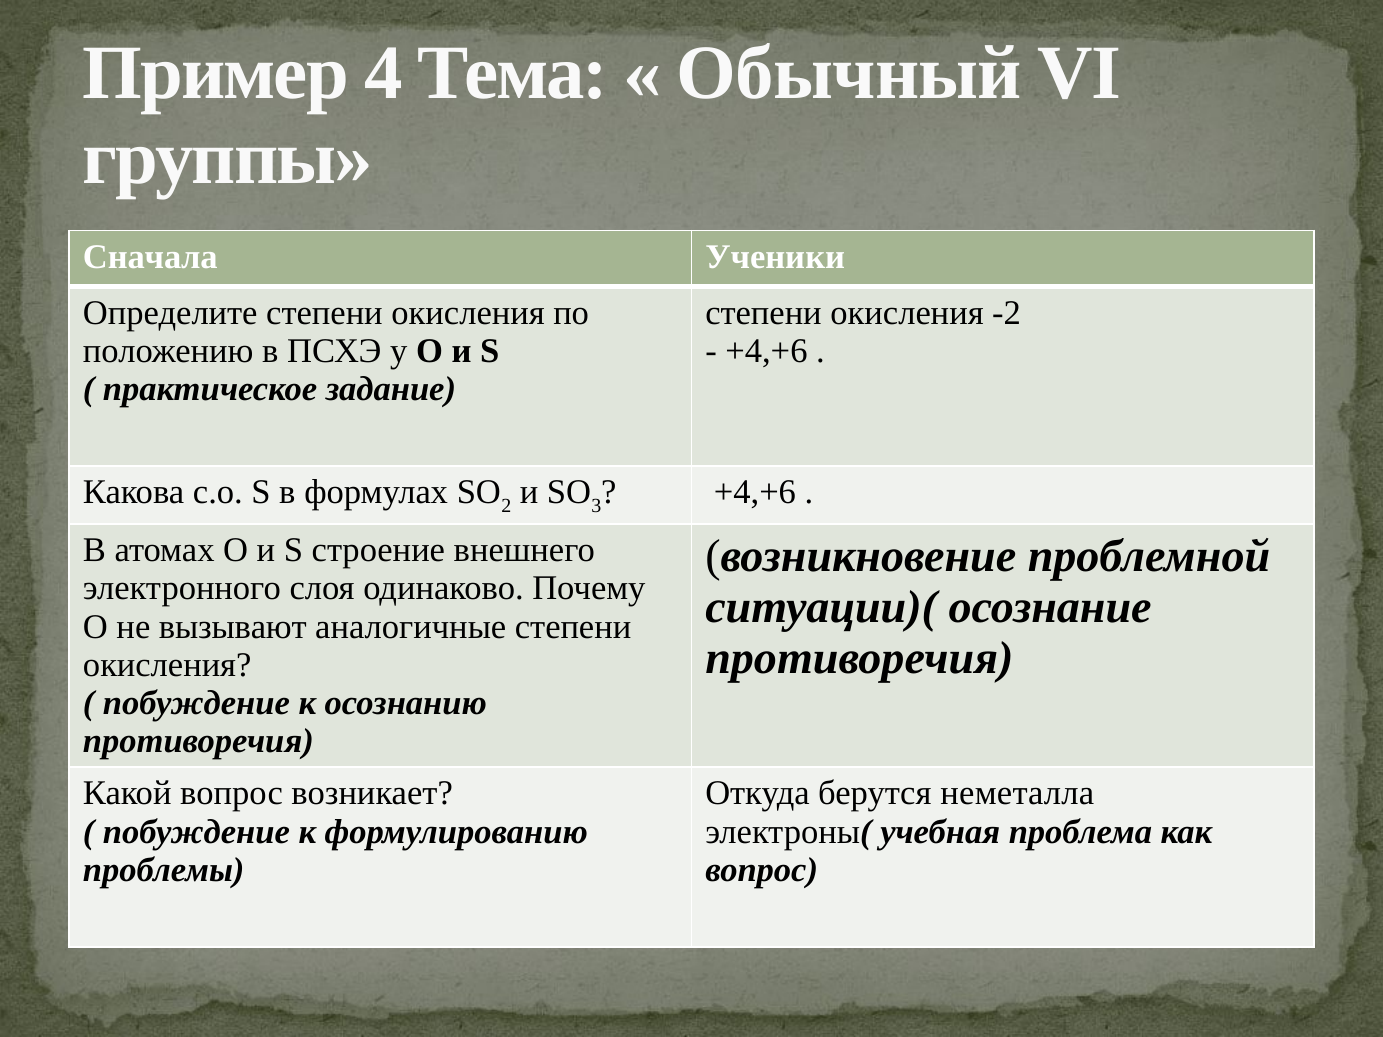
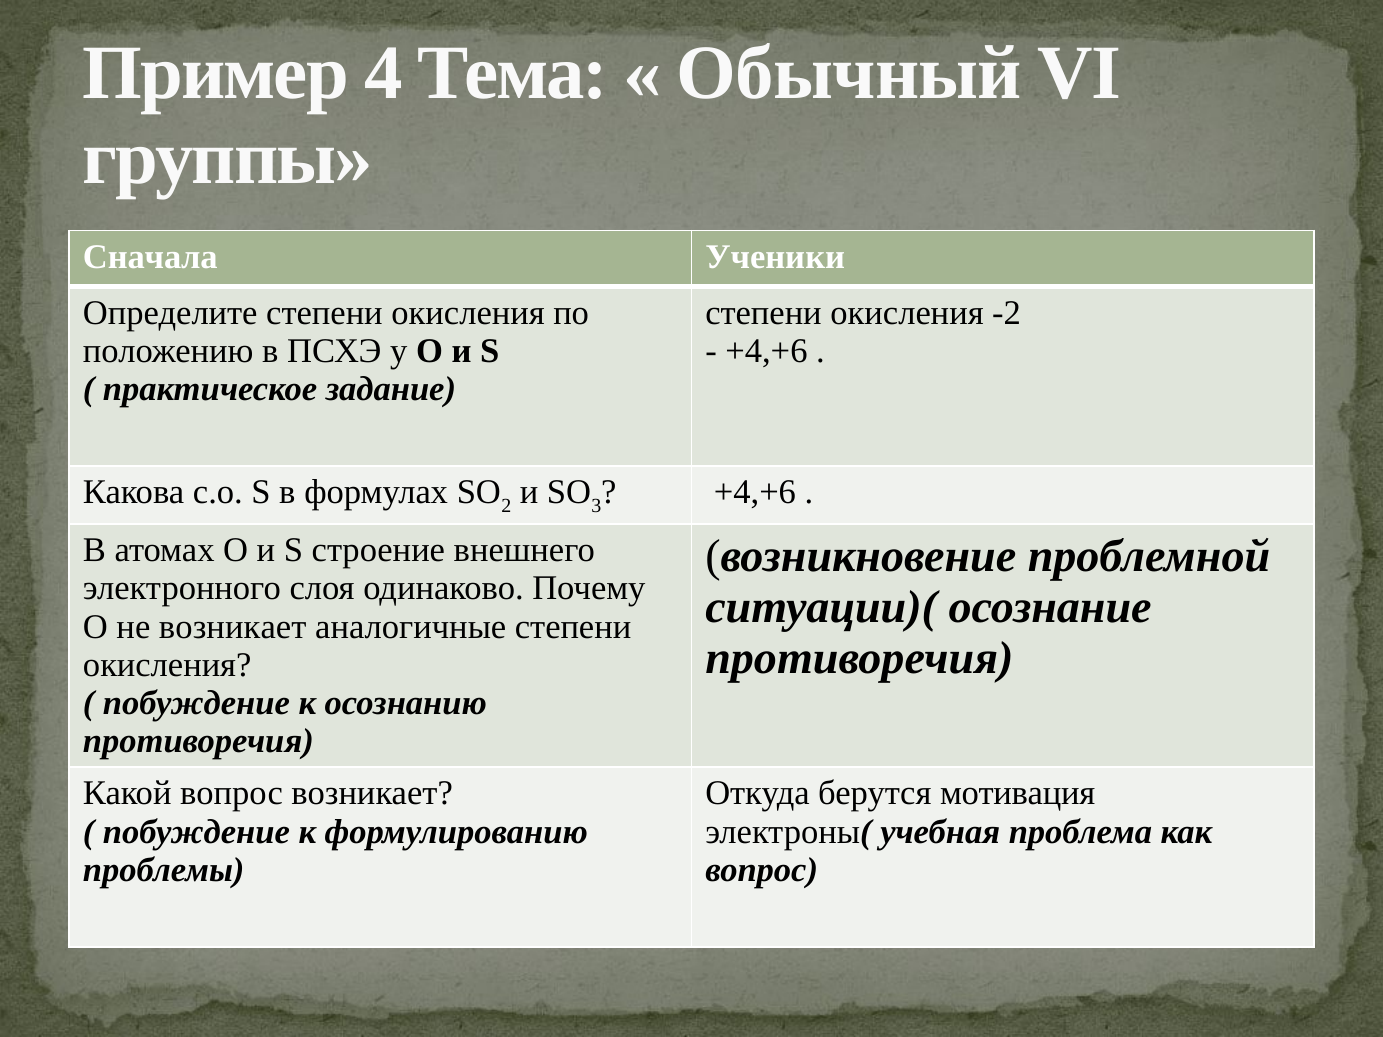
не вызывают: вызывают -> возникает (233, 627)
неметалла: неметалла -> мотивация (1018, 794)
